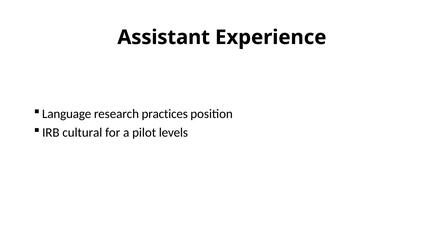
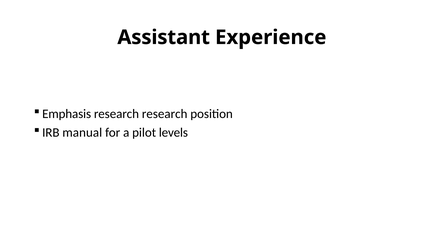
Language: Language -> Emphasis (67, 114)
research practices: practices -> research (165, 114)
cultural: cultural -> manual (82, 132)
